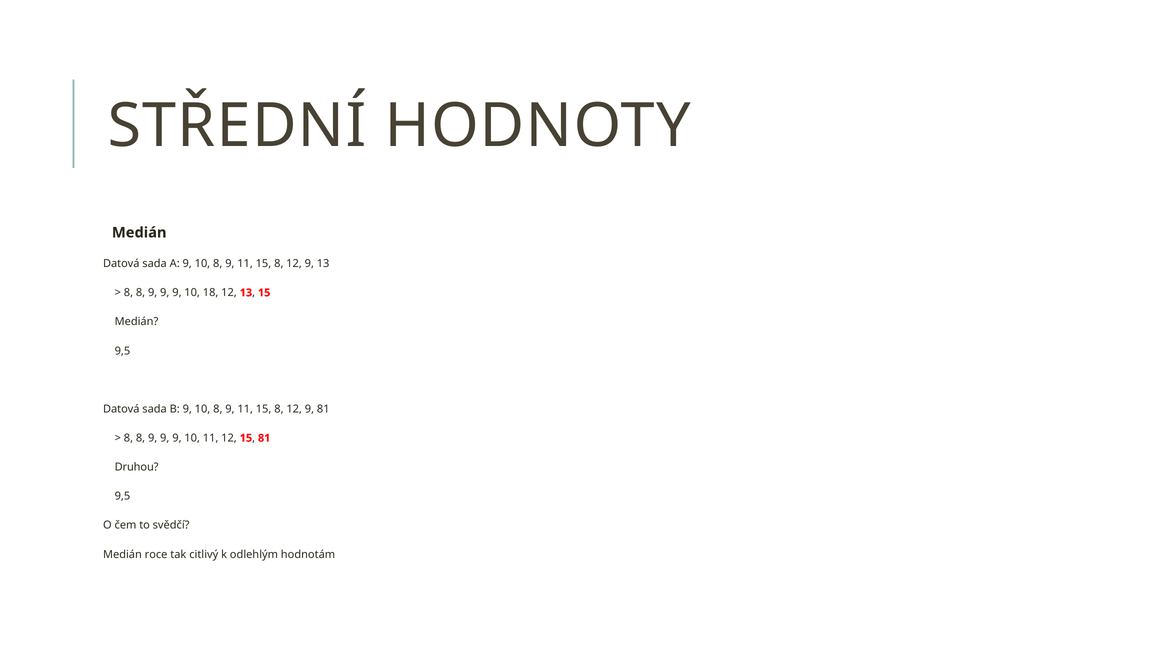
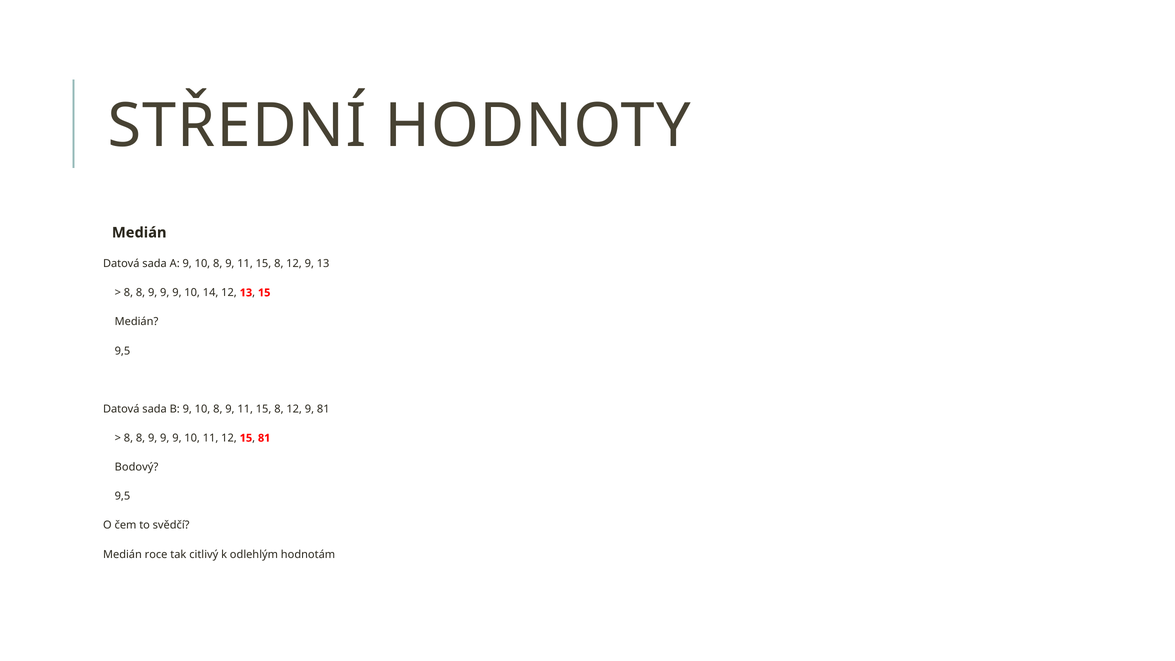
18: 18 -> 14 (211, 293)
Druhou: Druhou -> Bodový (136, 467)
